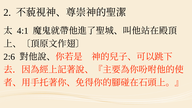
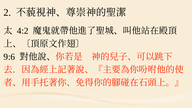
4:1: 4:1 -> 4:2 (23, 31)
2:6: 2:6 -> 9:6 (9, 57)
